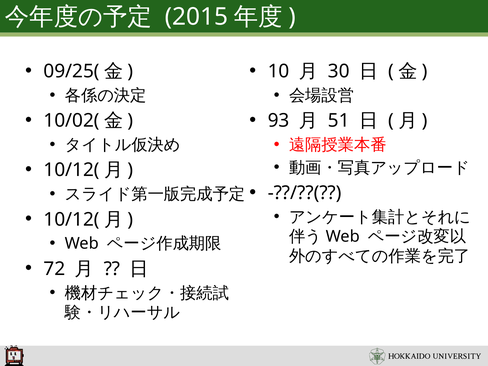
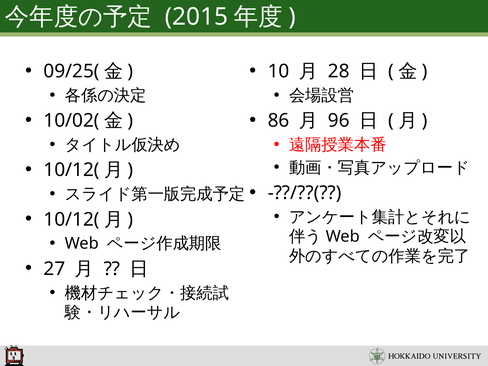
30: 30 -> 28 (339, 71)
93: 93 -> 86 (279, 121)
51: 51 -> 96 (339, 121)
72: 72 -> 27 (54, 269)
